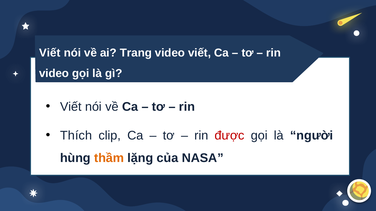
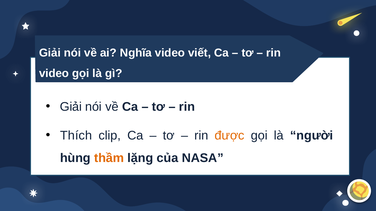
Viết: Viết -> Giải (50, 53)
Trang: Trang -> Nghĩa (136, 53)
Viết: Viết -> Giải (71, 107)
được colour: red -> orange (230, 136)
